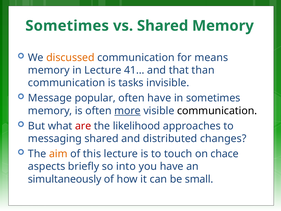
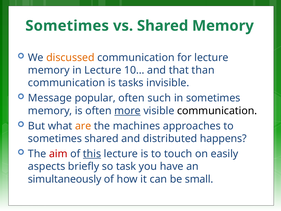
for means: means -> lecture (211, 58)
41…: 41… -> 10… (134, 70)
often have: have -> such (159, 98)
are colour: red -> orange (83, 126)
likelihood: likelihood -> machines (137, 126)
messaging: messaging -> sometimes (55, 138)
changes: changes -> happens (223, 138)
aim colour: orange -> red (58, 154)
this underline: none -> present (92, 154)
chace: chace -> easily (225, 154)
into: into -> task (126, 166)
